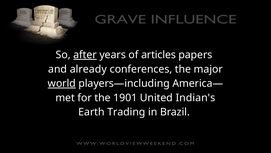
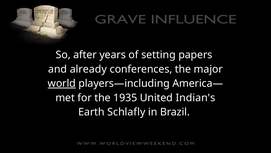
after underline: present -> none (85, 55)
articles: articles -> setting (158, 55)
1901: 1901 -> 1935 (125, 97)
Trading: Trading -> Schlafly (126, 112)
